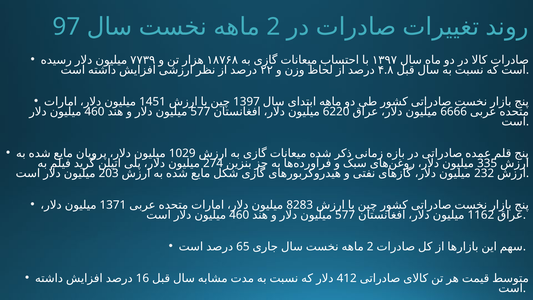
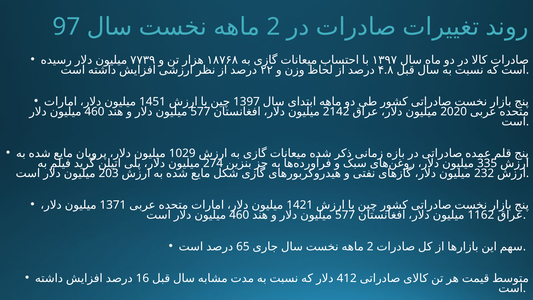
6220: 6220 -> 2142 (336, 112)
6666: 6666 -> 2020 (454, 112)
8283: 8283 -> 1421 (300, 205)
